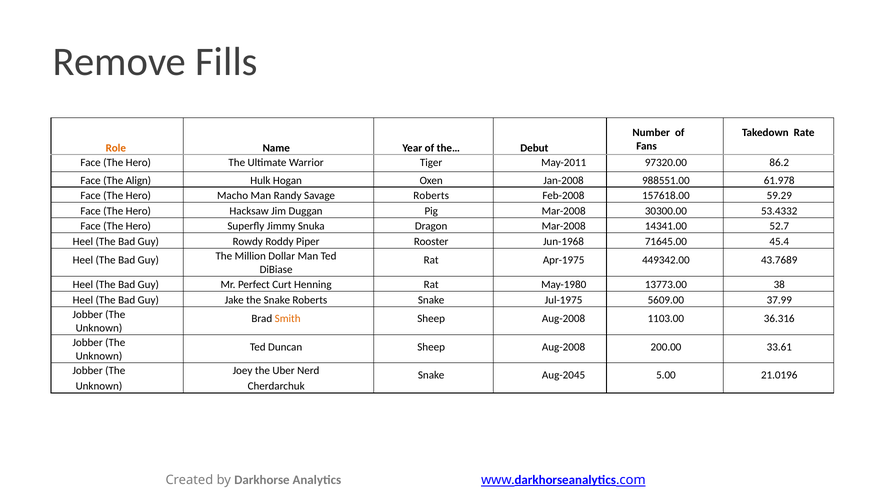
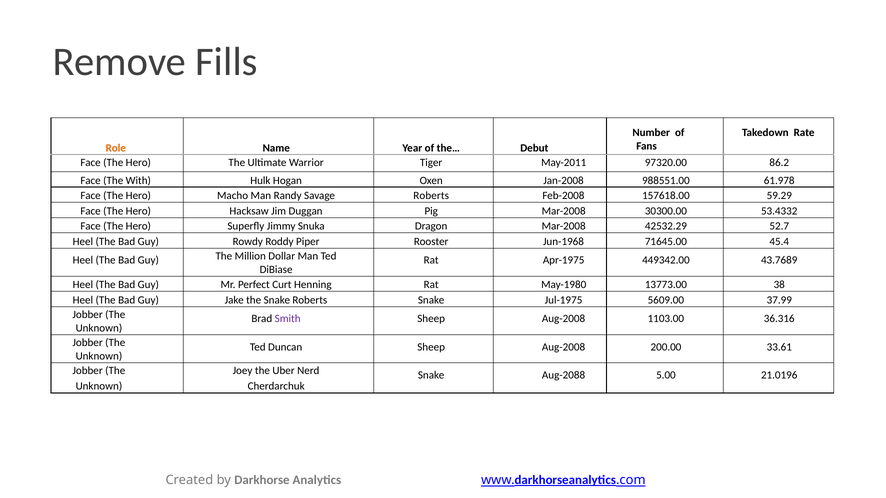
Align: Align -> With (138, 180)
14341.00: 14341.00 -> 42532.29 (666, 226)
Smith colour: orange -> purple (288, 319)
Aug-2045: Aug-2045 -> Aug-2088 (564, 375)
